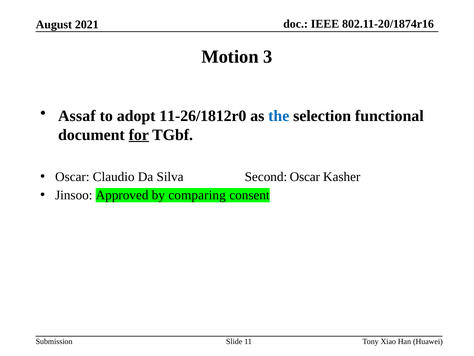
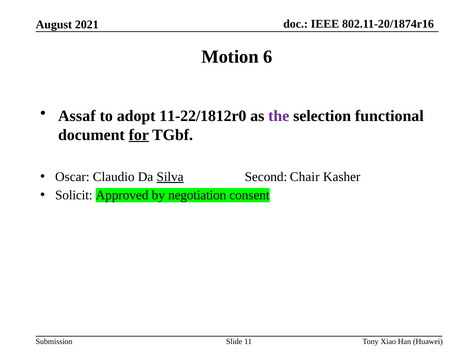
3: 3 -> 6 (268, 57)
11-26/1812r0: 11-26/1812r0 -> 11-22/1812r0 (203, 116)
the colour: blue -> purple (279, 116)
Silva underline: none -> present (170, 177)
Second Oscar: Oscar -> Chair (305, 177)
Jinsoo: Jinsoo -> Solicit (74, 195)
comparing: comparing -> negotiation (197, 195)
